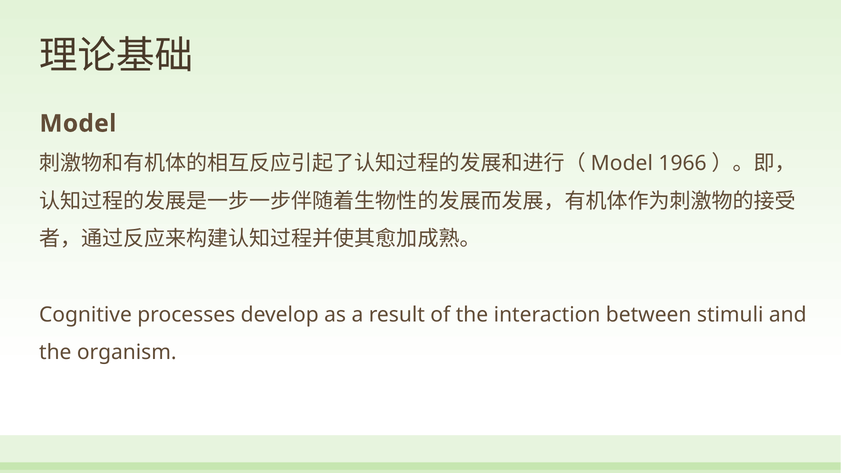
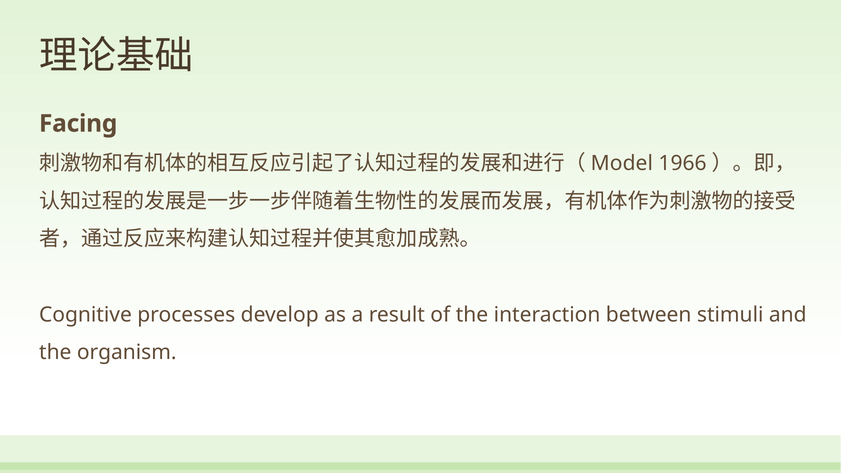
Model: Model -> Facing (78, 124)
